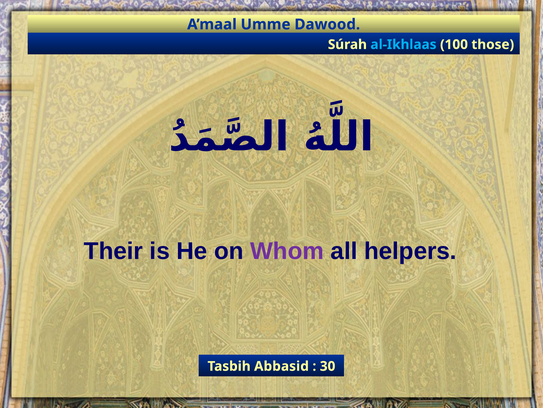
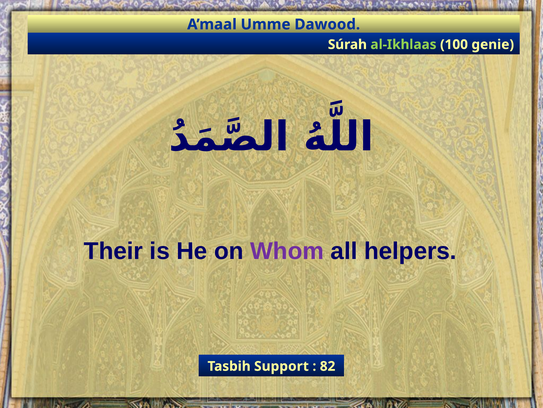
al-Ikhlaas colour: light blue -> light green (403, 44)
those: those -> genie (493, 44)
Abbasid: Abbasid -> Support (281, 366)
30: 30 -> 82 (328, 366)
